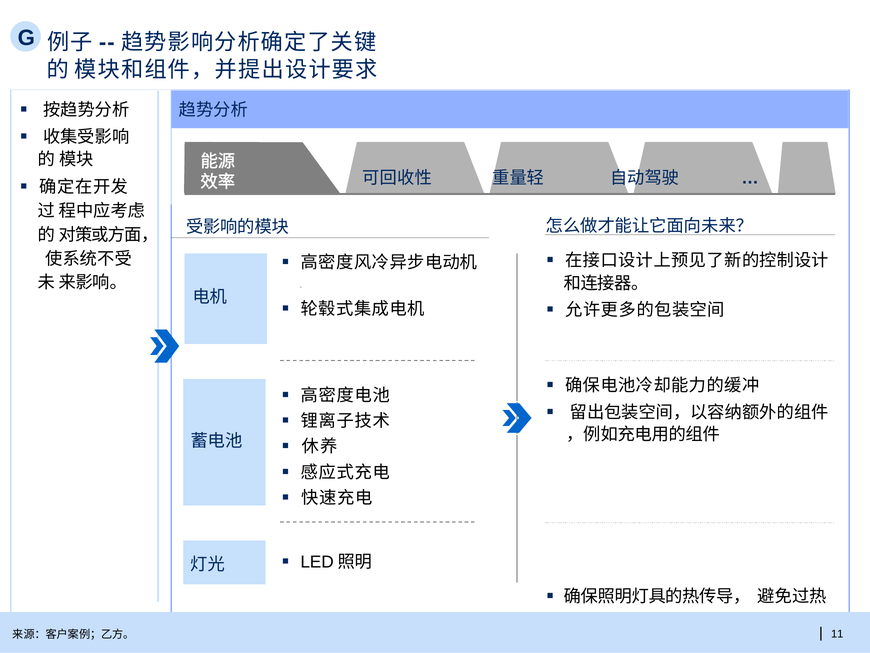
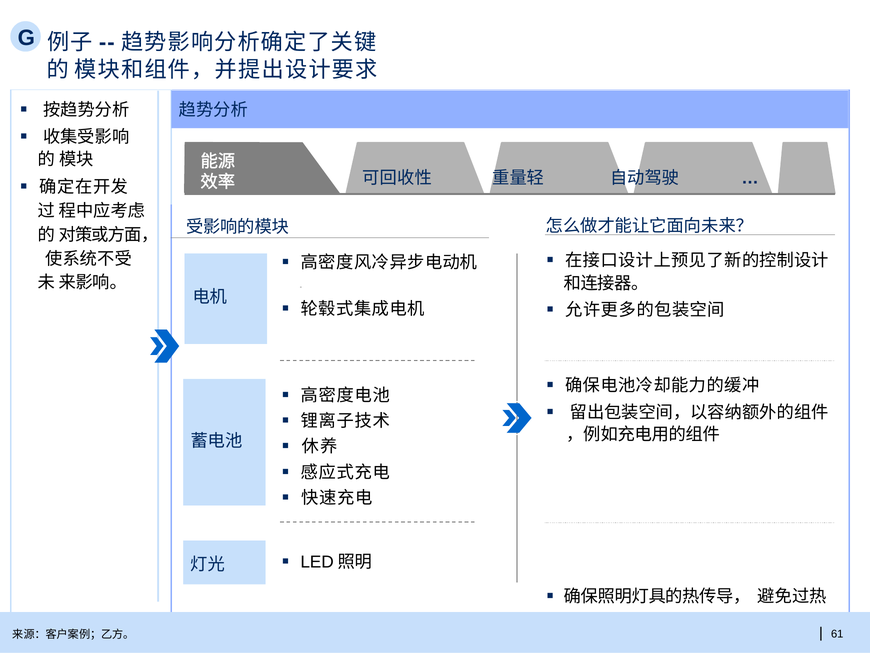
11: 11 -> 61 (837, 634)
